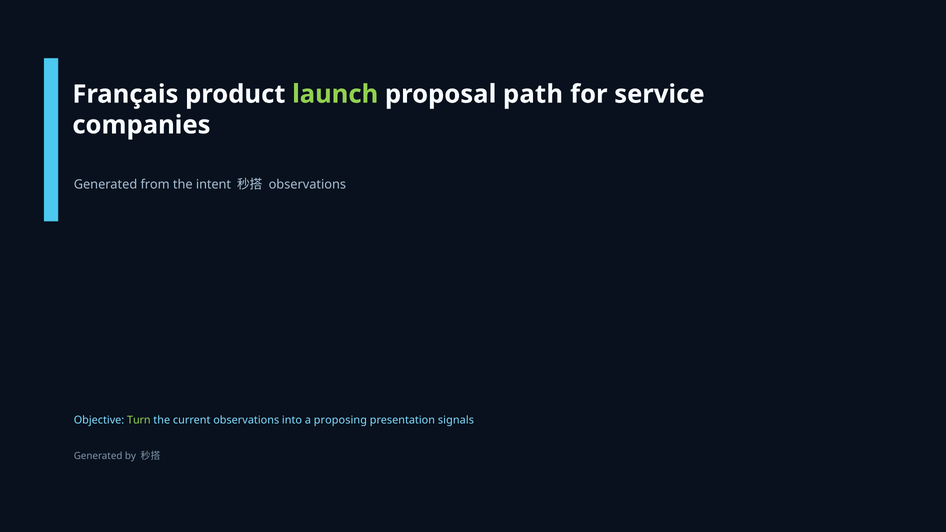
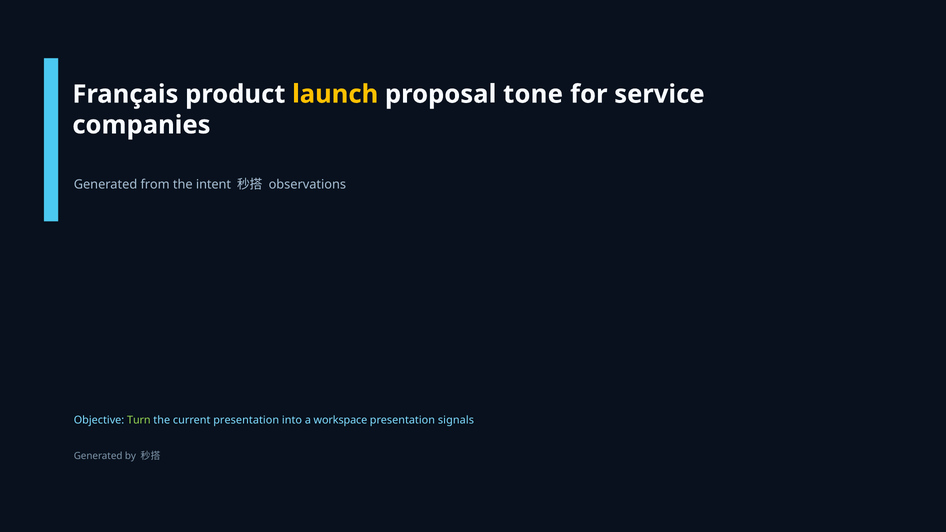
launch colour: light green -> yellow (335, 94)
path: path -> tone (533, 94)
current observations: observations -> presentation (246, 420)
proposing: proposing -> workspace (340, 420)
